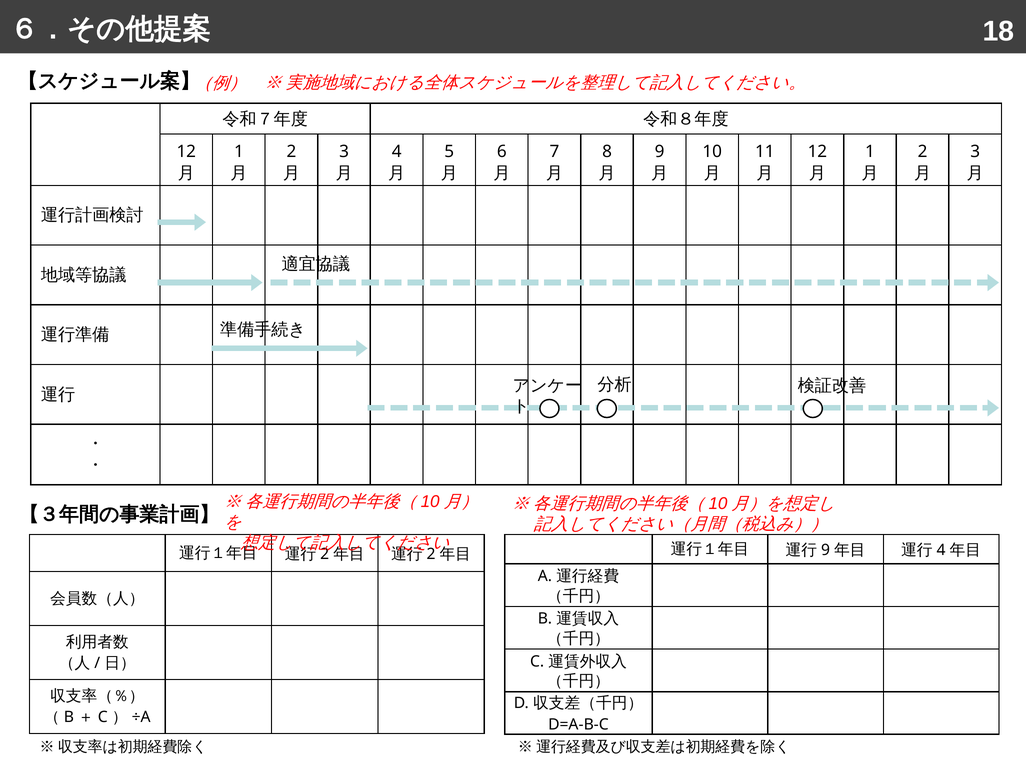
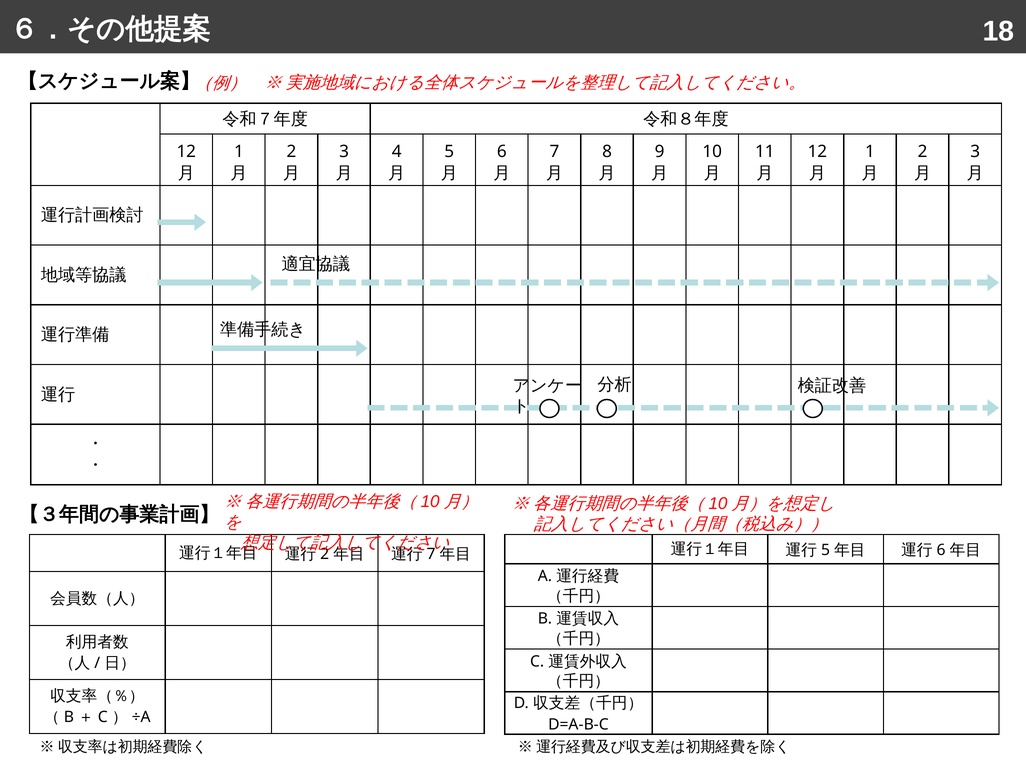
9: 9 -> 5 (826, 550)
4: 4 -> 6 (941, 550)
2: 2 -> 7 (431, 554)
